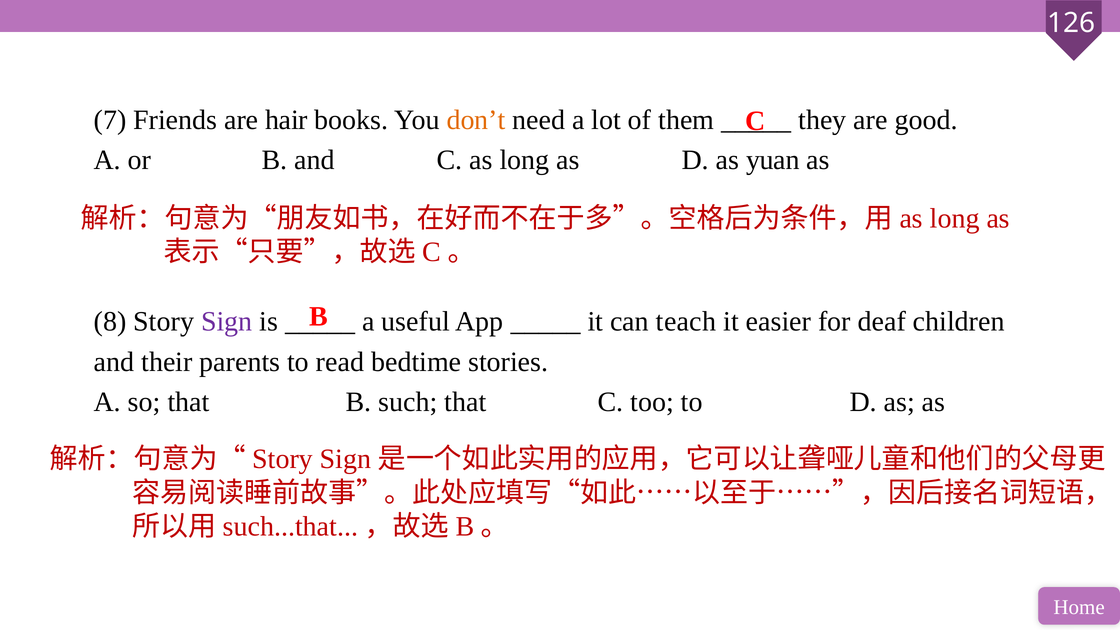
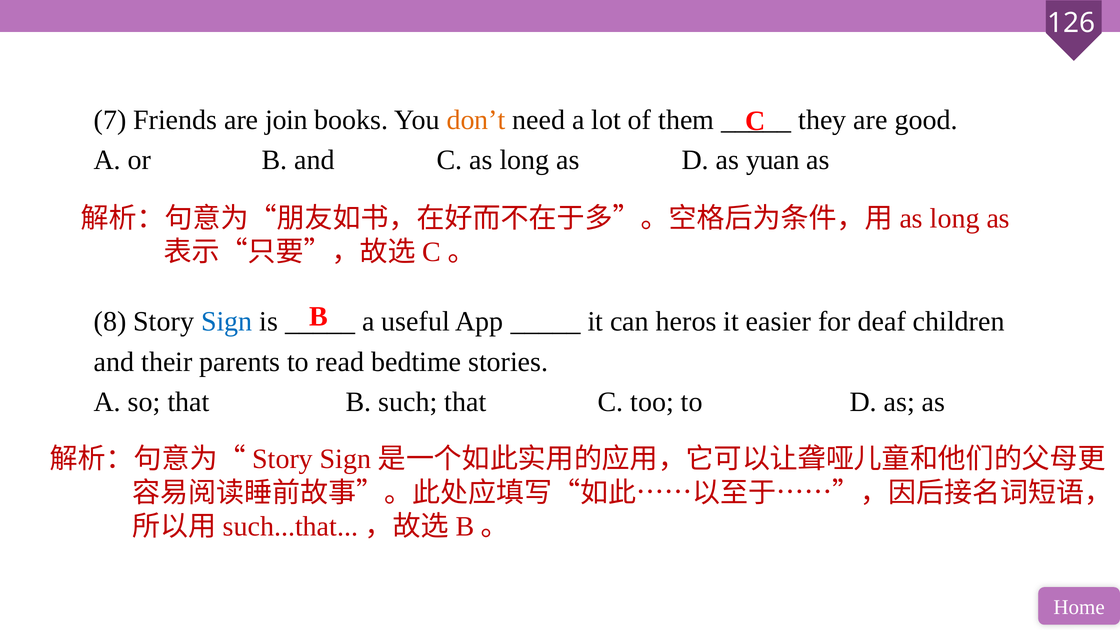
hair: hair -> join (286, 120)
Sign colour: purple -> blue (227, 321)
teach: teach -> heros (686, 321)
